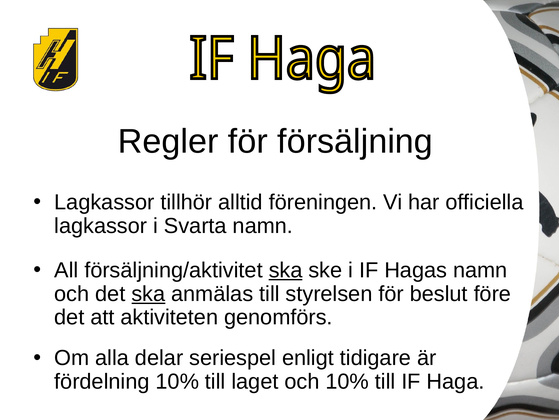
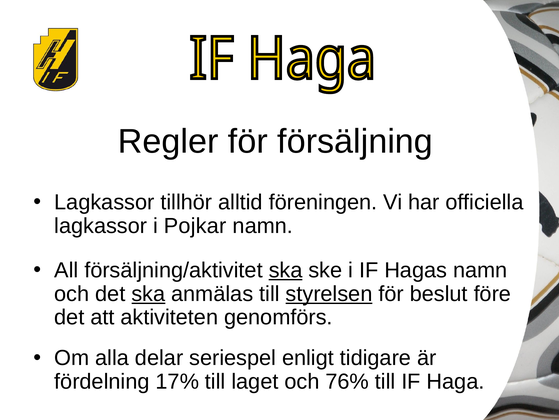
Svarta: Svarta -> Pojkar (195, 225)
styrelsen underline: none -> present (329, 293)
fördelning 10%: 10% -> 17% (177, 381)
och 10%: 10% -> 76% (347, 381)
